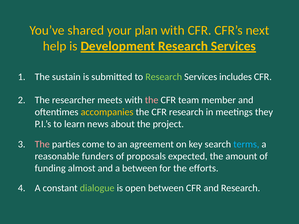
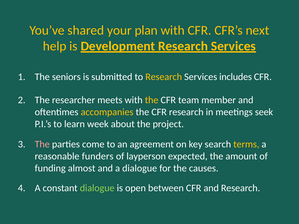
sustain: sustain -> seniors (66, 77)
Research colour: light green -> yellow (164, 77)
the colour: pink -> yellow (152, 100)
they: they -> seek (264, 112)
news: news -> week (98, 124)
terms colour: light blue -> yellow (246, 144)
proposals: proposals -> layperson (146, 156)
a between: between -> dialogue (140, 168)
efforts: efforts -> causes (204, 168)
